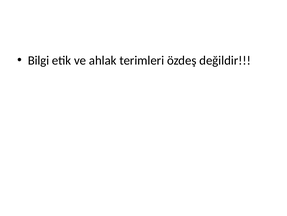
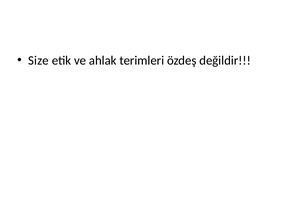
Bilgi: Bilgi -> Size (38, 60)
